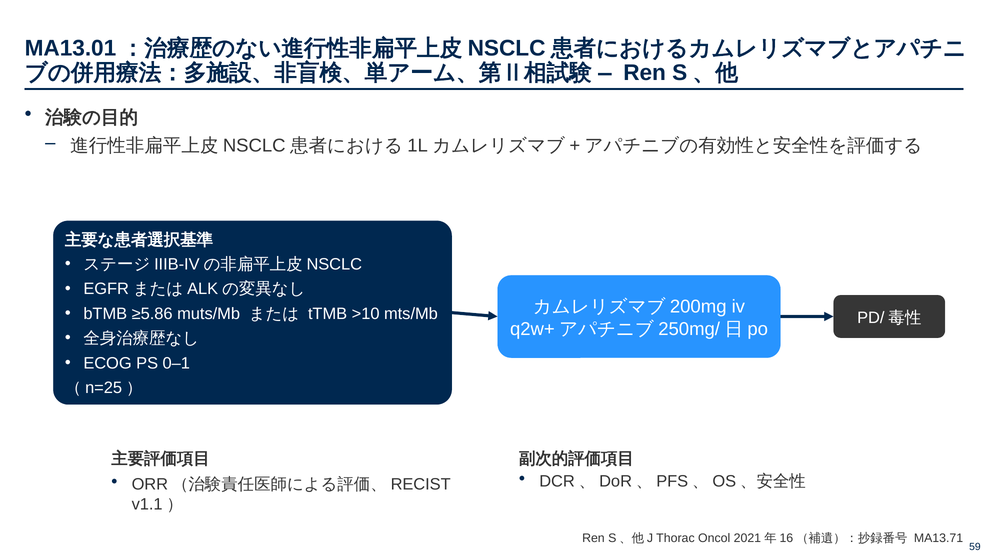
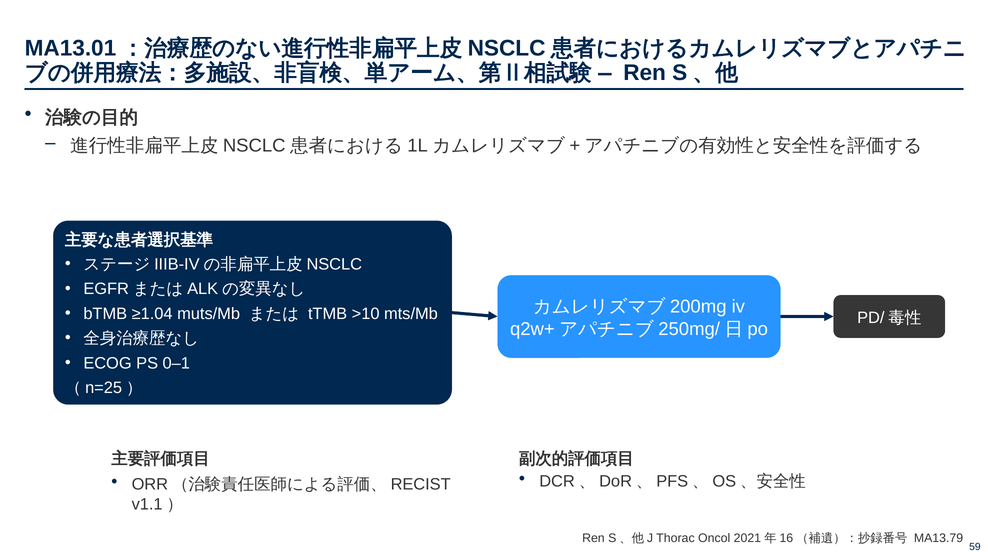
≥5.86: ≥5.86 -> ≥1.04 (152, 314)
MA13.71: MA13.71 -> MA13.79 (939, 538)
